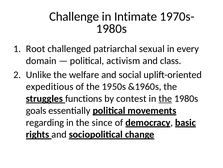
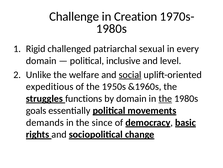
Intimate: Intimate -> Creation (136, 16)
Root: Root -> Rigid (36, 49)
activism: activism -> inclusive (123, 61)
class: class -> level (171, 61)
social underline: none -> present (130, 74)
by contest: contest -> domain (131, 98)
regarding: regarding -> demands (45, 122)
